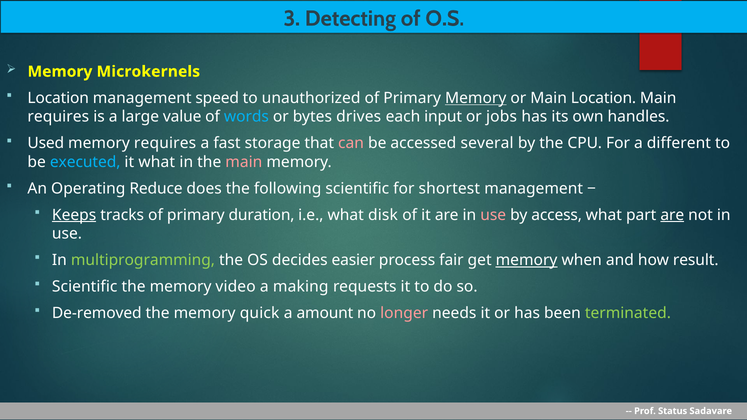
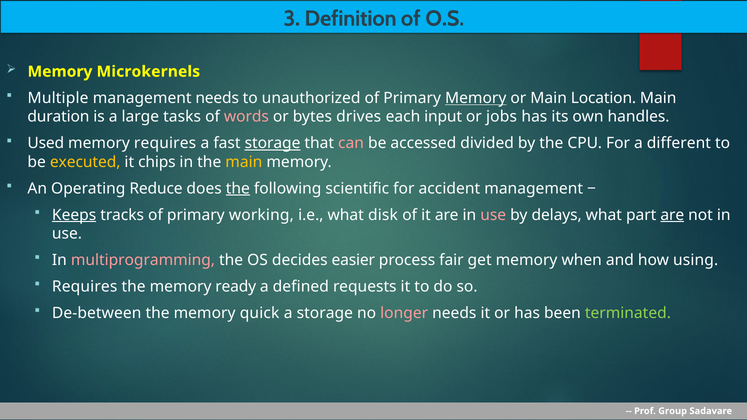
Detecting: Detecting -> Definition (351, 18)
Location: Location -> Multiple (58, 98)
management speed: speed -> needs (217, 98)
requires: requires -> duration (58, 117)
value: value -> tasks (182, 117)
words colour: light blue -> pink (246, 117)
storage underline: none -> present (273, 143)
several: several -> divided (487, 143)
executed colour: light blue -> yellow (85, 162)
it what: what -> chips (157, 162)
main colour: pink -> yellow (244, 162)
the underline: none -> present (238, 189)
shortest: shortest -> accident (449, 189)
duration: duration -> working (261, 215)
access: access -> delays (557, 215)
multiprogramming colour: light green -> pink (143, 260)
memory underline: present -> none (527, 260)
result: result -> using (696, 260)
Scientific: Scientific -> Requires (85, 287)
video: video -> ready (236, 287)
making: making -> defined (301, 287)
De-removed: De-removed -> De-between (97, 313)
a amount: amount -> storage (325, 313)
Status: Status -> Group (673, 411)
